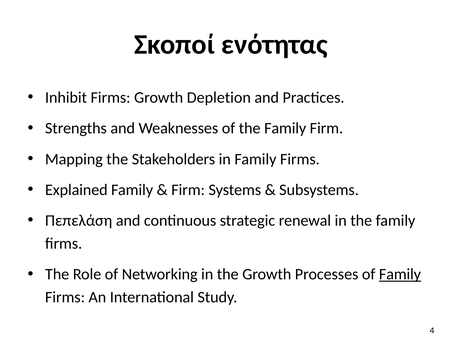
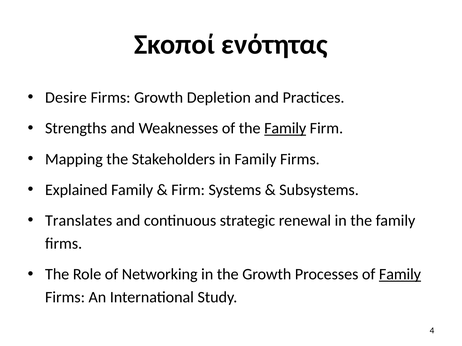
Inhibit: Inhibit -> Desire (66, 98)
Family underline: none -> present (285, 129)
Πεπελάση: Πεπελάση -> Translates (79, 221)
